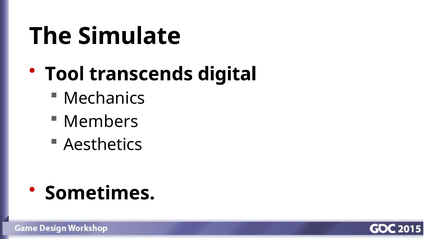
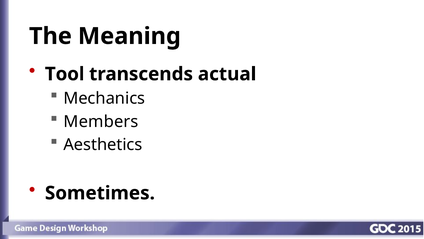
Simulate: Simulate -> Meaning (129, 36)
digital: digital -> actual (227, 74)
